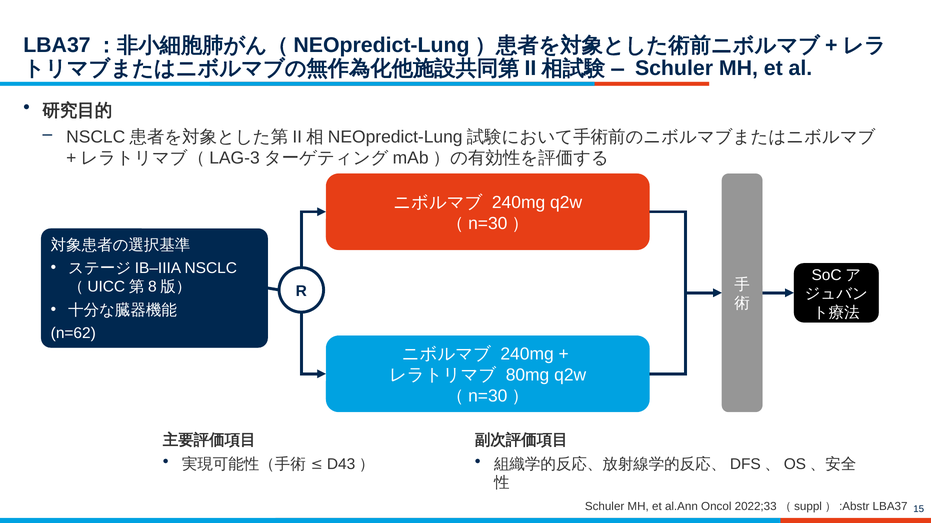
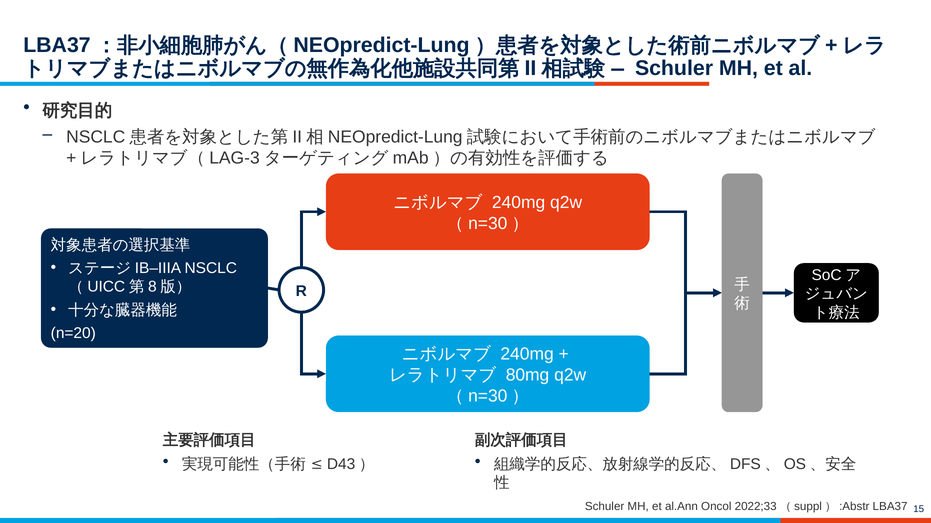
n=62: n=62 -> n=20 (73, 334)
